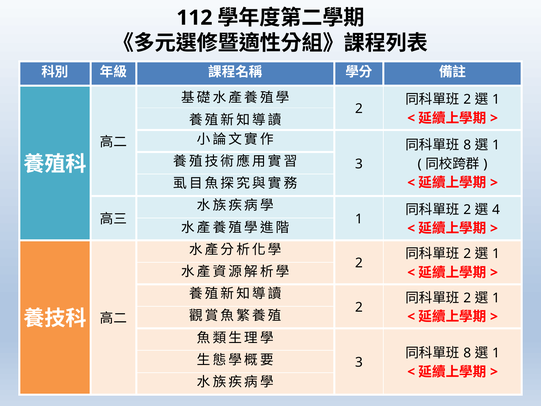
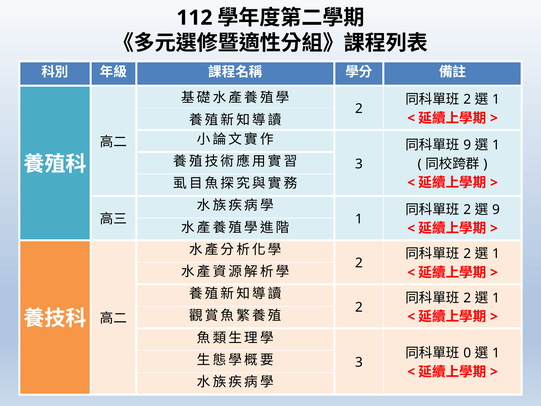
8: 8 -> 9 (467, 145)
4: 4 -> 9 (496, 210)
8: 8 -> 0 (467, 353)
